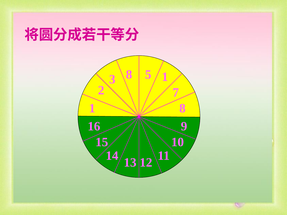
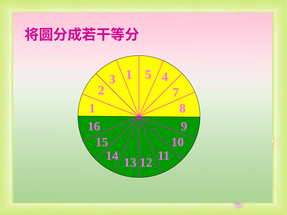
3 8: 8 -> 1 (129, 75)
5 1: 1 -> 4 (165, 77)
